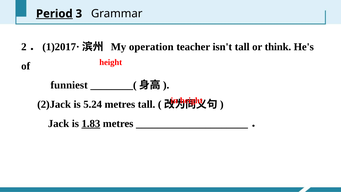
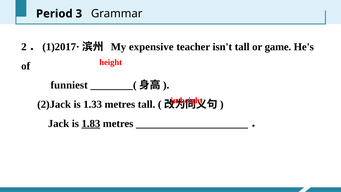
Period underline: present -> none (54, 14)
operation: operation -> expensive (151, 47)
think: think -> game (278, 47)
5.24: 5.24 -> 1.33 (93, 104)
